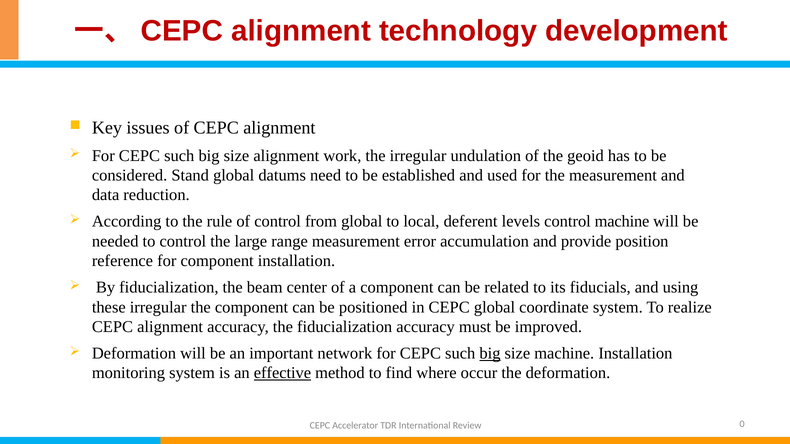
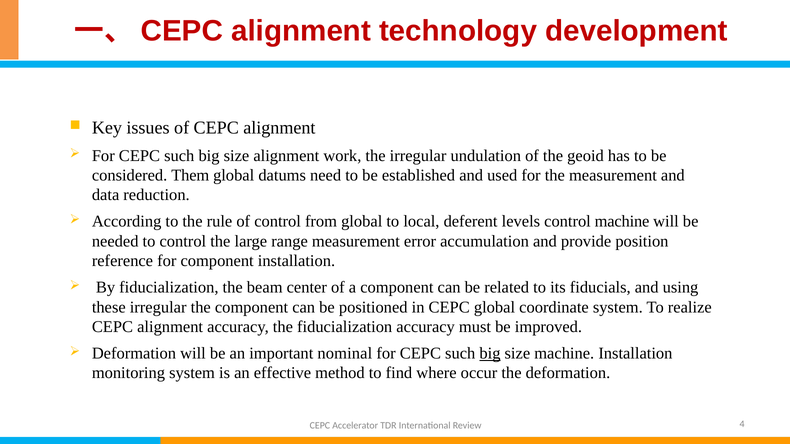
Stand: Stand -> Them (190, 175)
network: network -> nominal (345, 354)
effective underline: present -> none (282, 373)
0: 0 -> 4 (742, 424)
